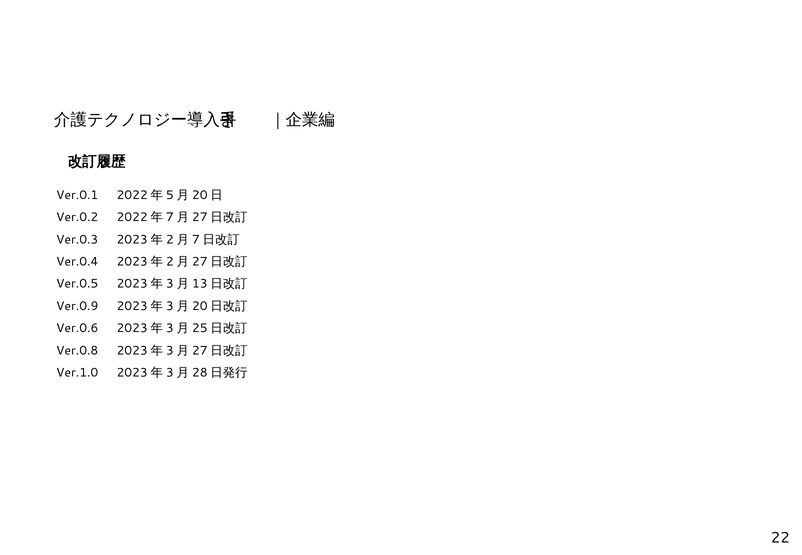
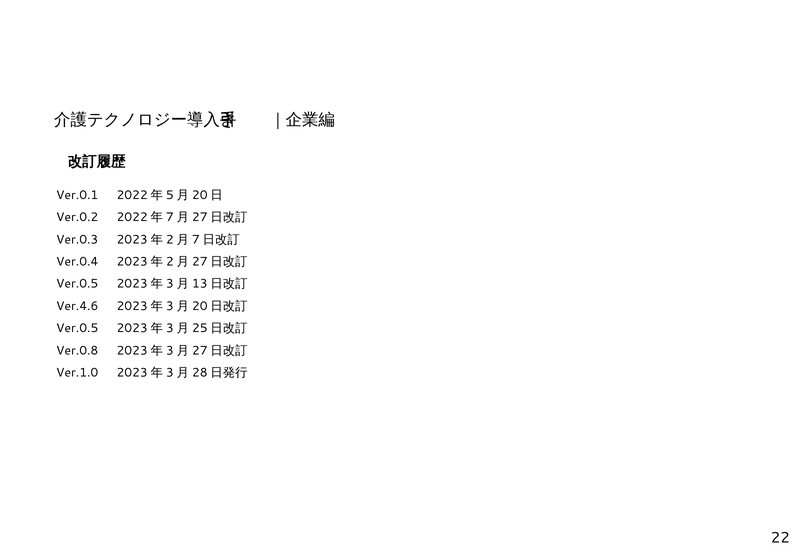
Ver.0.9: Ver.0.9 -> Ver.4.6 (77, 306)
Ver.0.6: Ver.0.6 -> Ver.0.5 (77, 328)
